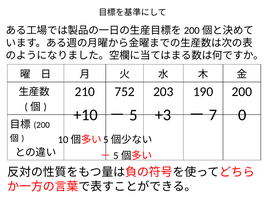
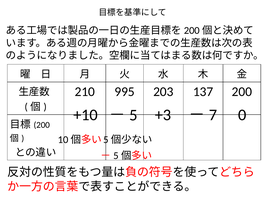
752: 752 -> 995 (125, 91)
190: 190 -> 137 (203, 91)
